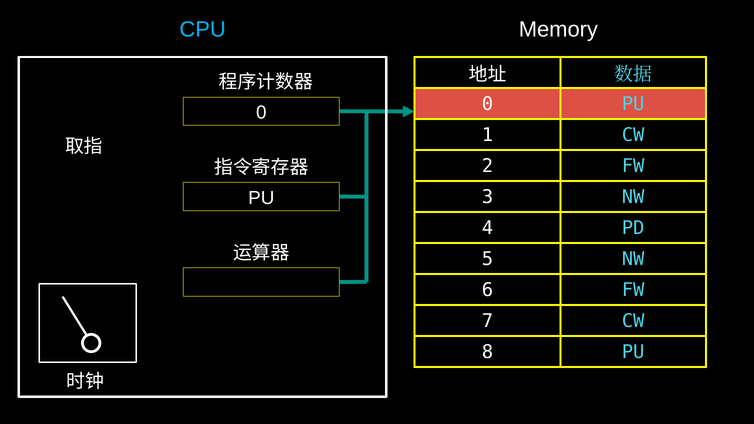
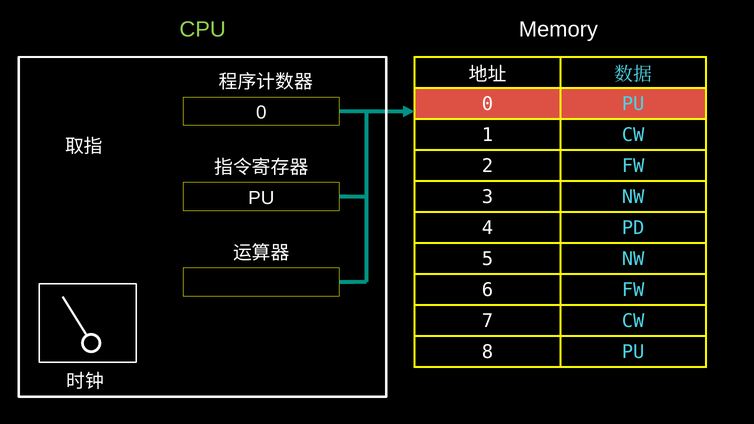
CPU colour: light blue -> light green (203, 30)
